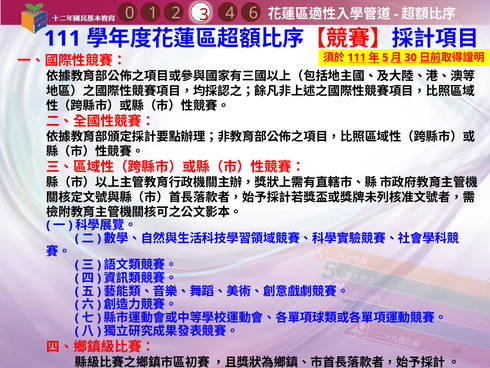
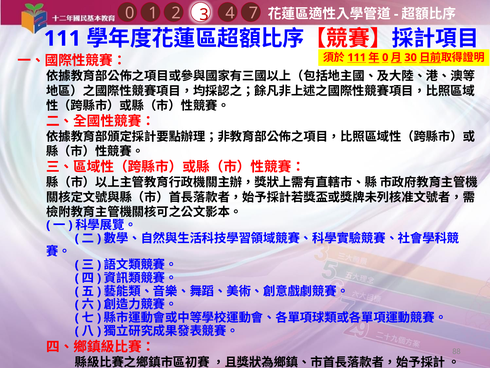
6: 6 -> 7 (253, 13)
5: 5 -> 0 (385, 57)
